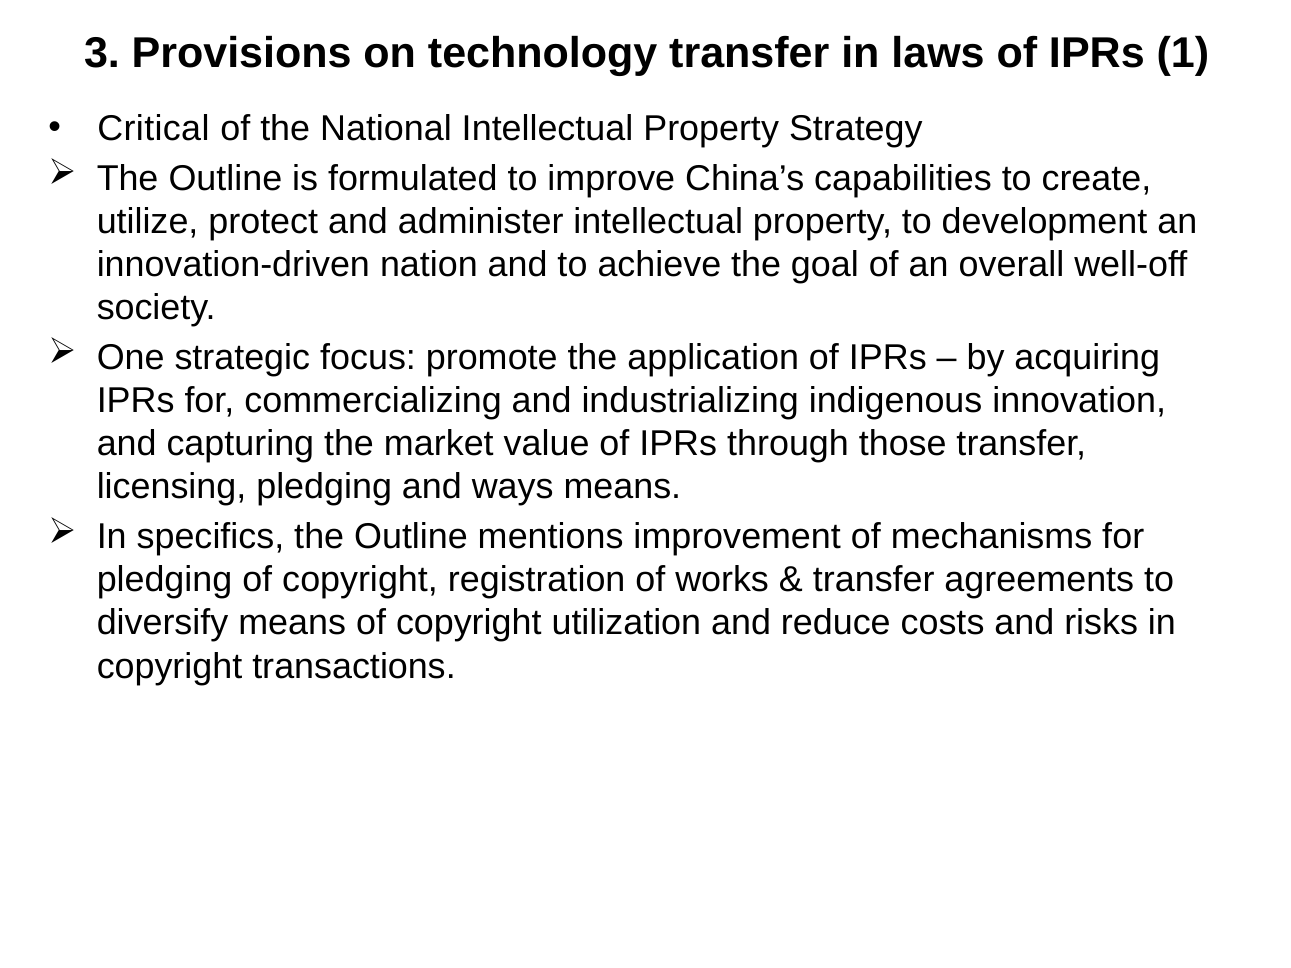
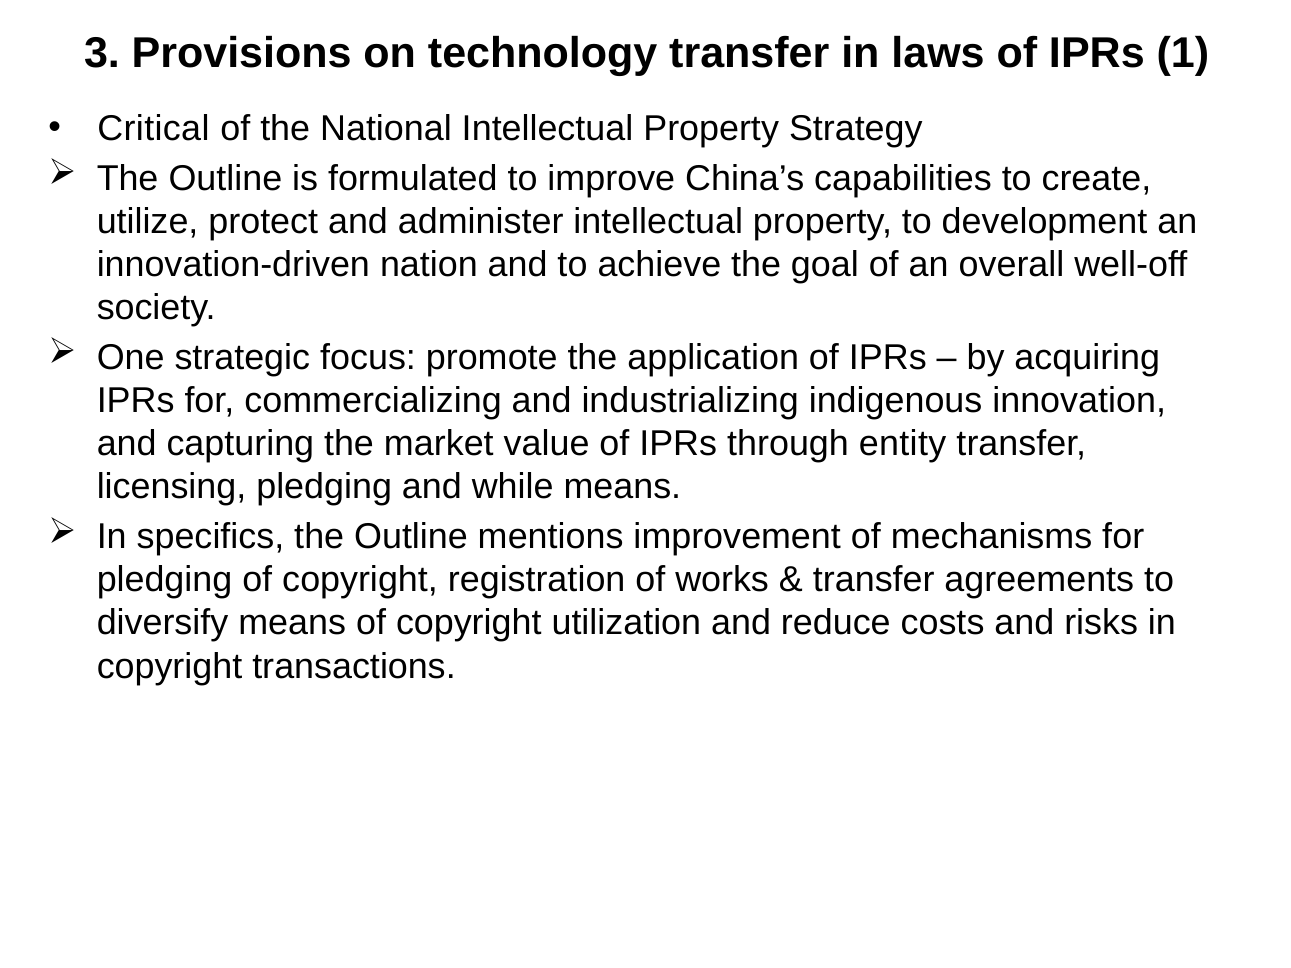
those: those -> entity (903, 444)
ways: ways -> while (513, 487)
